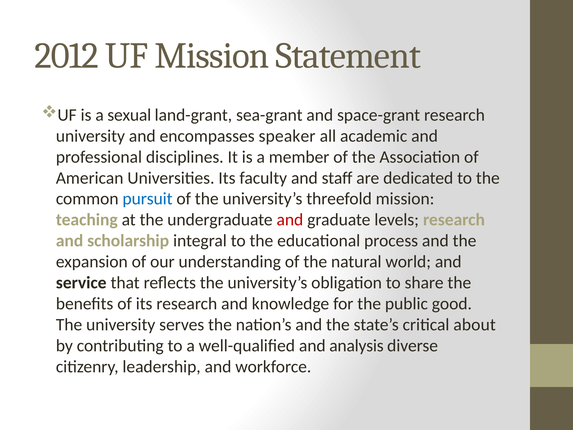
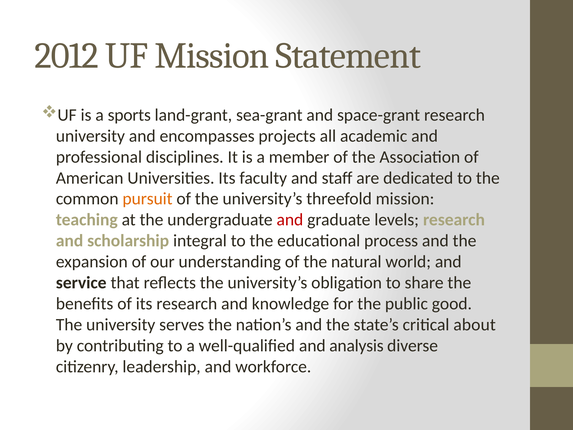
sexual: sexual -> sports (129, 115)
speaker: speaker -> projects (287, 136)
pursuit colour: blue -> orange (148, 199)
